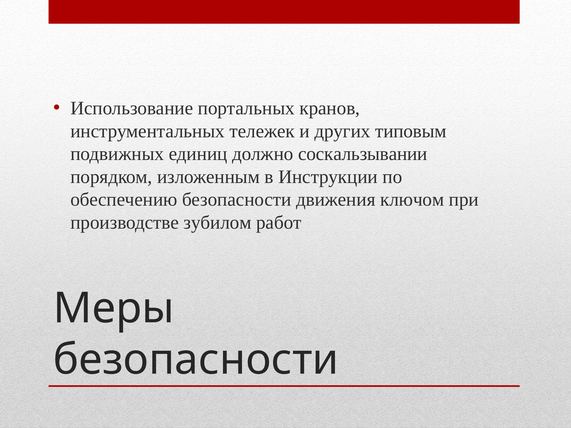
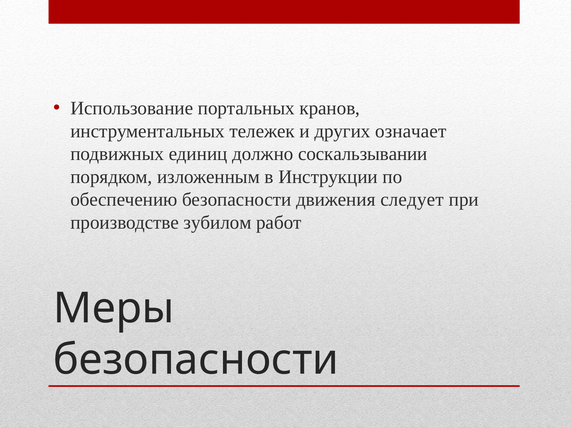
типовым: типовым -> означает (411, 131)
ключом: ключом -> следует (412, 200)
